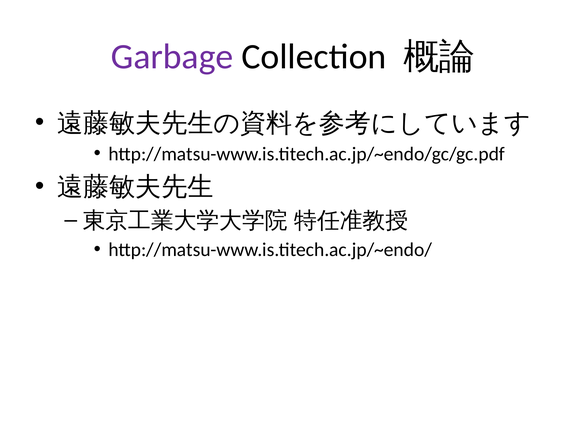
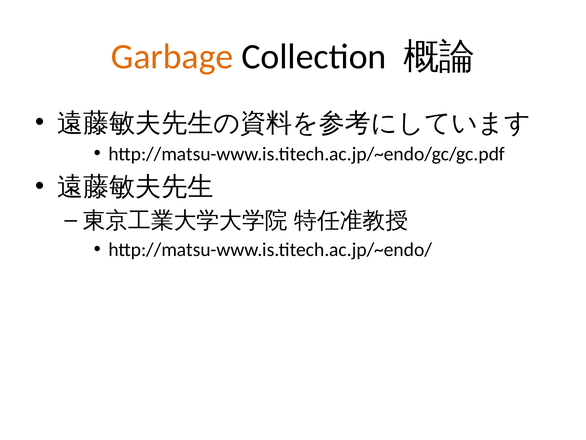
Garbage colour: purple -> orange (172, 57)
